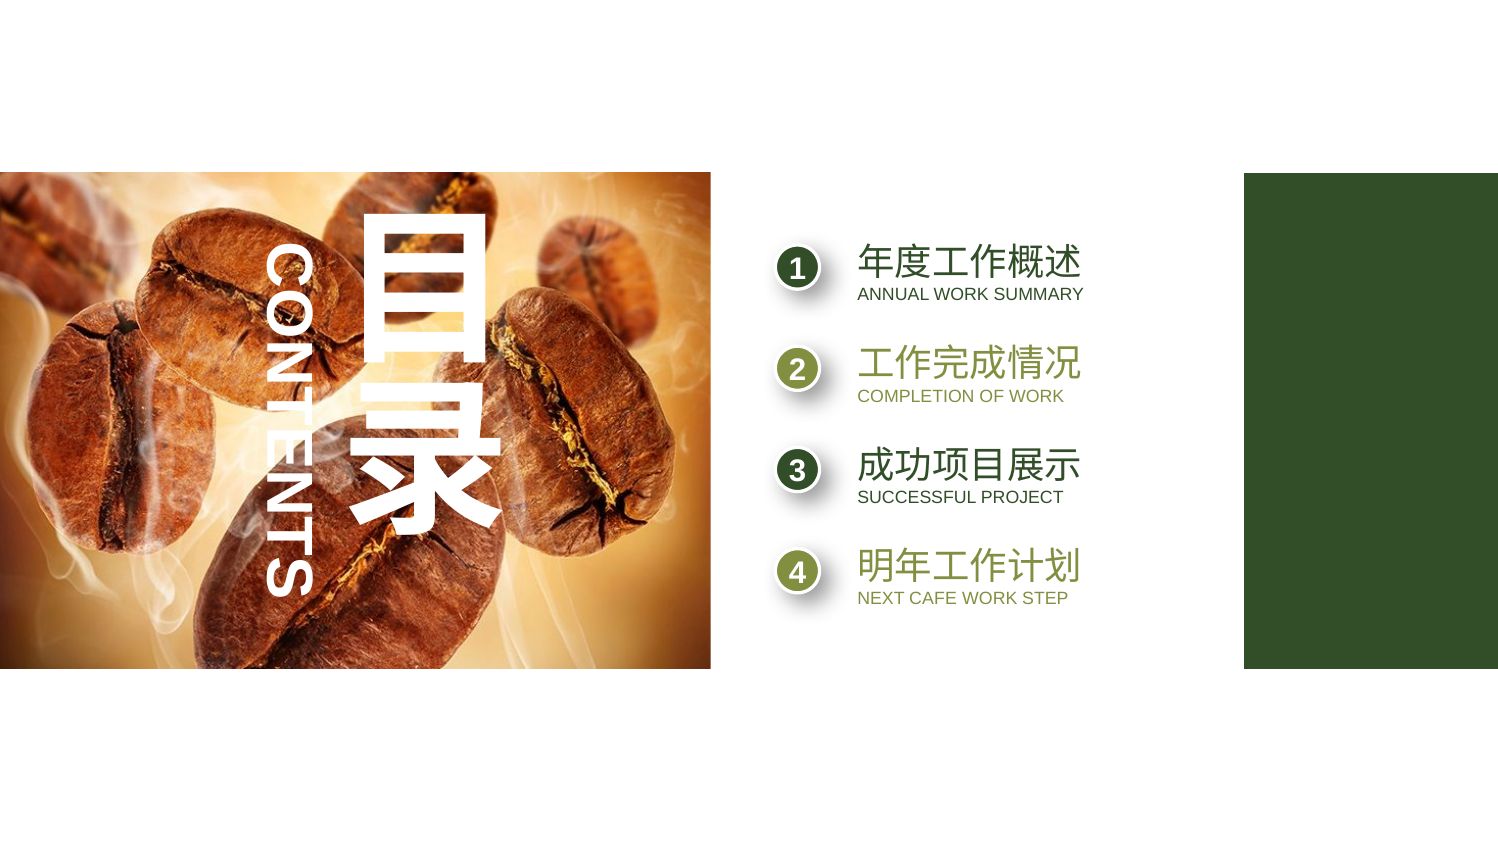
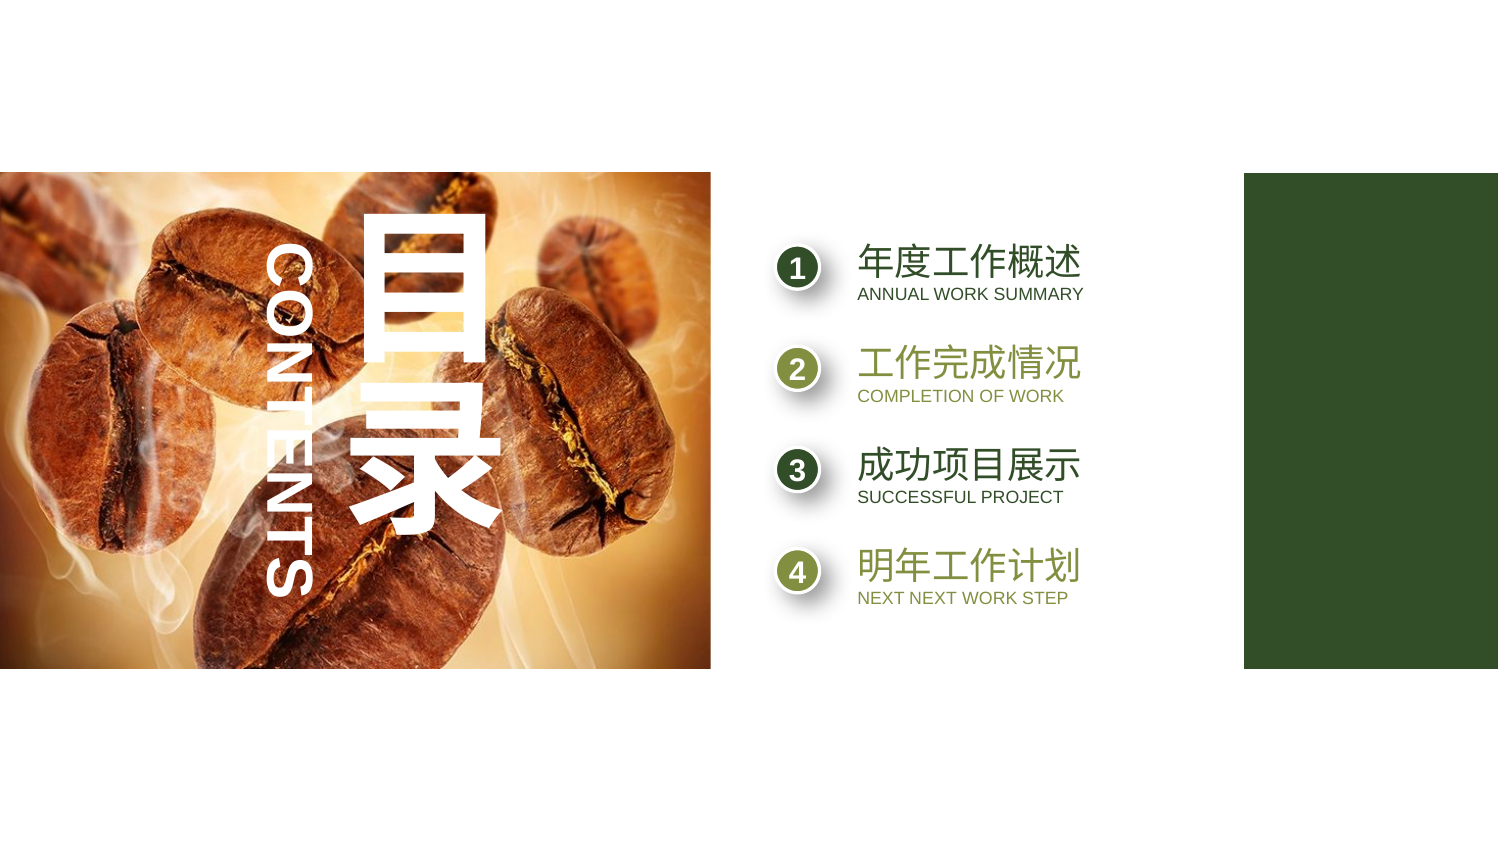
NEXT CAFE: CAFE -> NEXT (933, 599)
